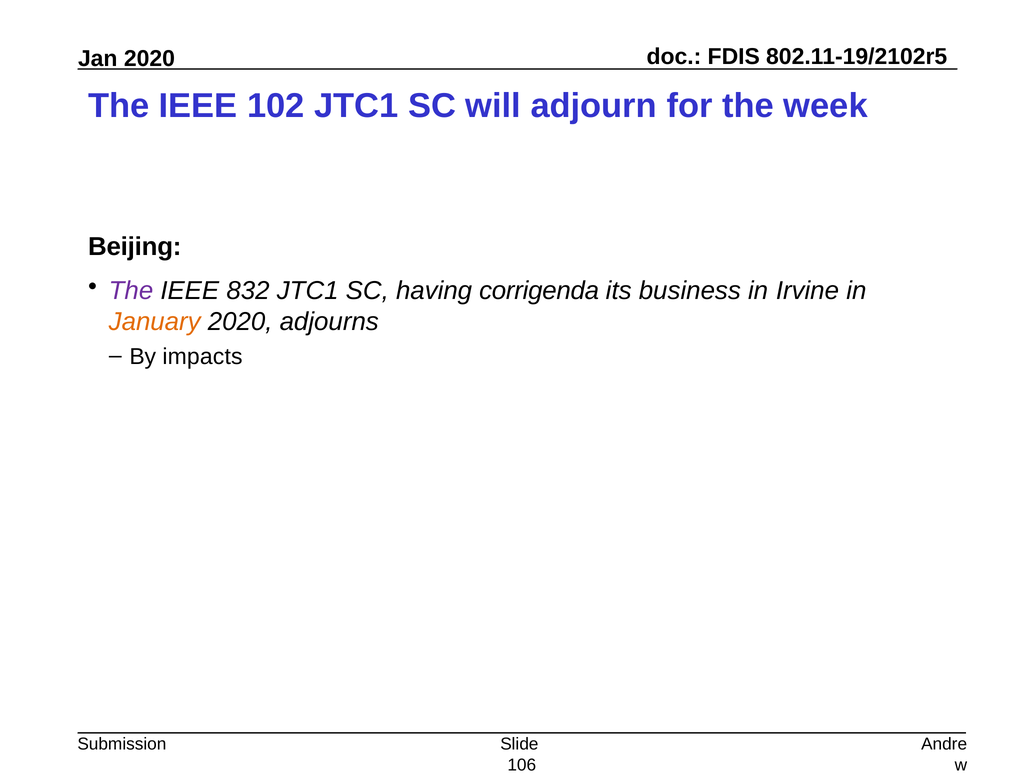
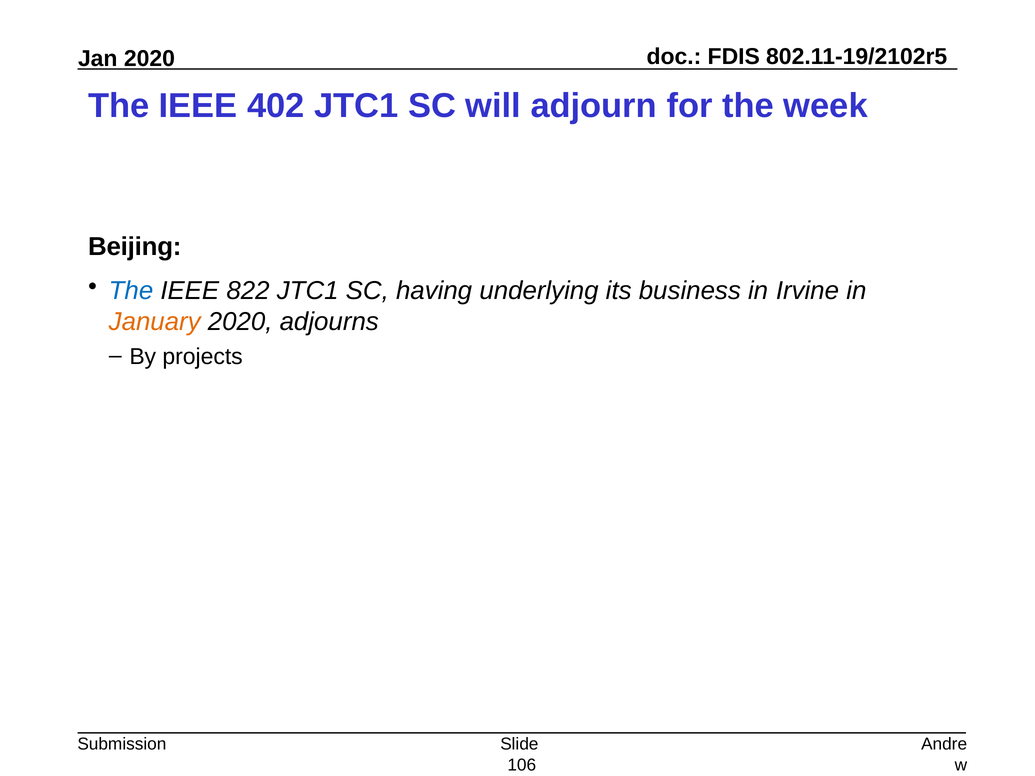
102: 102 -> 402 (276, 106)
The colour: purple -> blue (131, 291)
832: 832 -> 822 (248, 291)
corrigenda: corrigenda -> underlying (539, 291)
impacts: impacts -> projects (203, 357)
